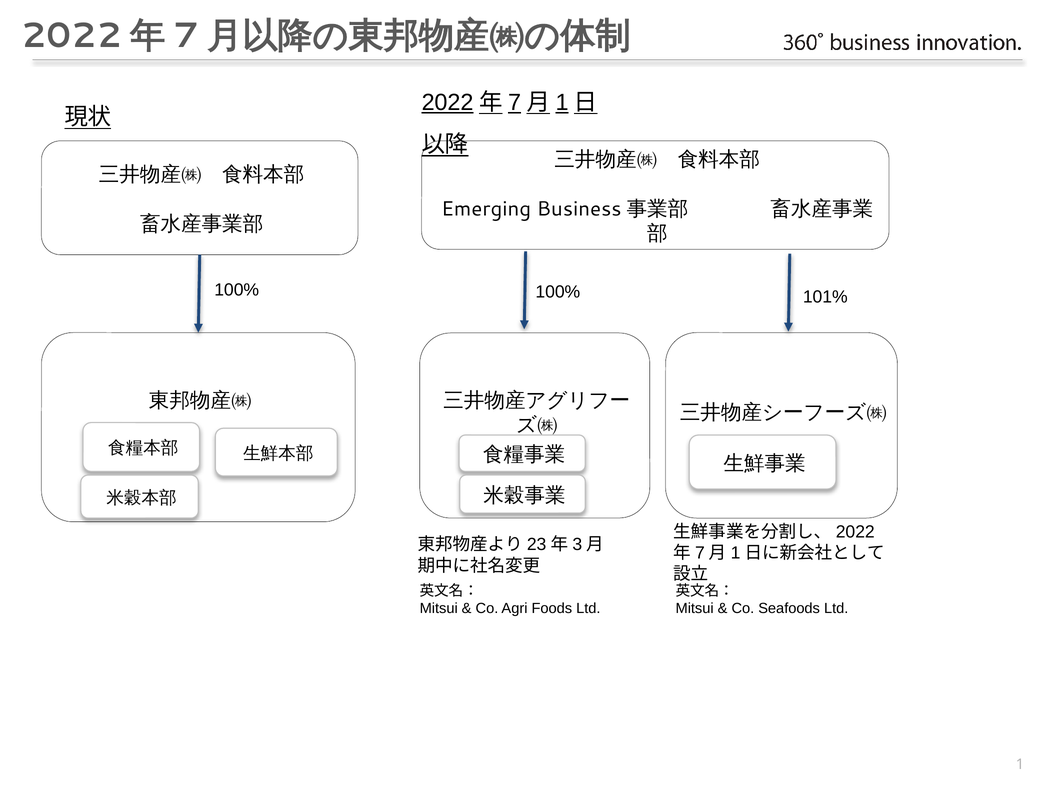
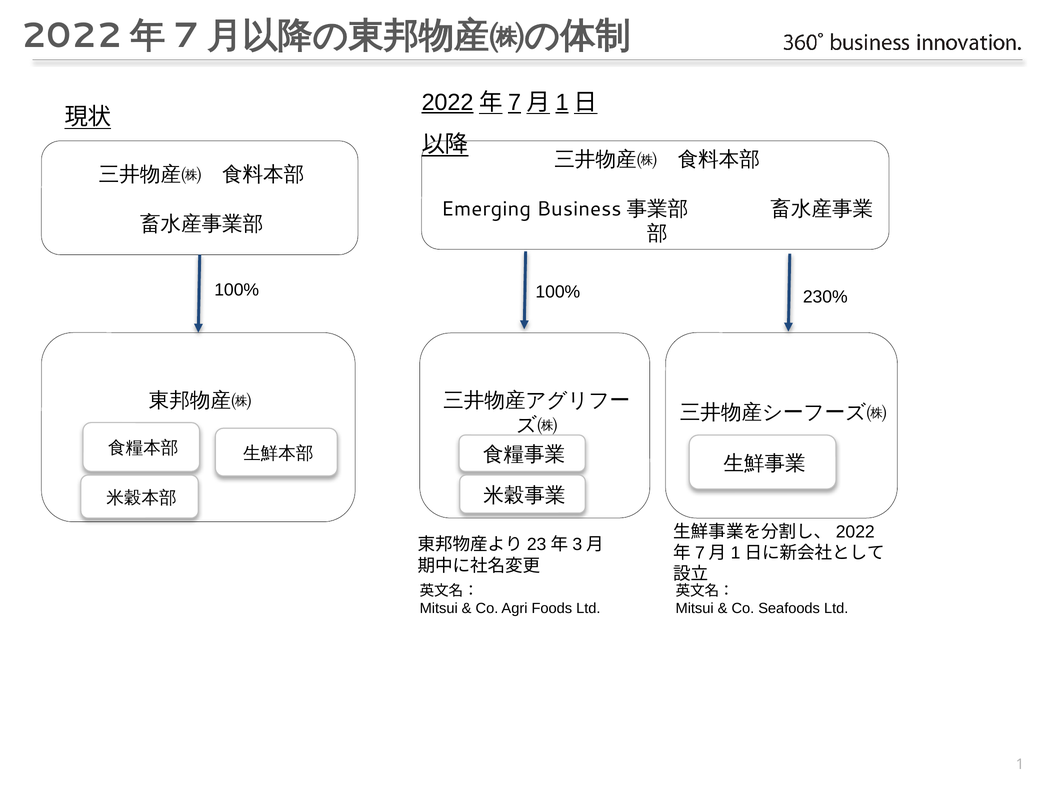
101%: 101% -> 230% (825, 296)
